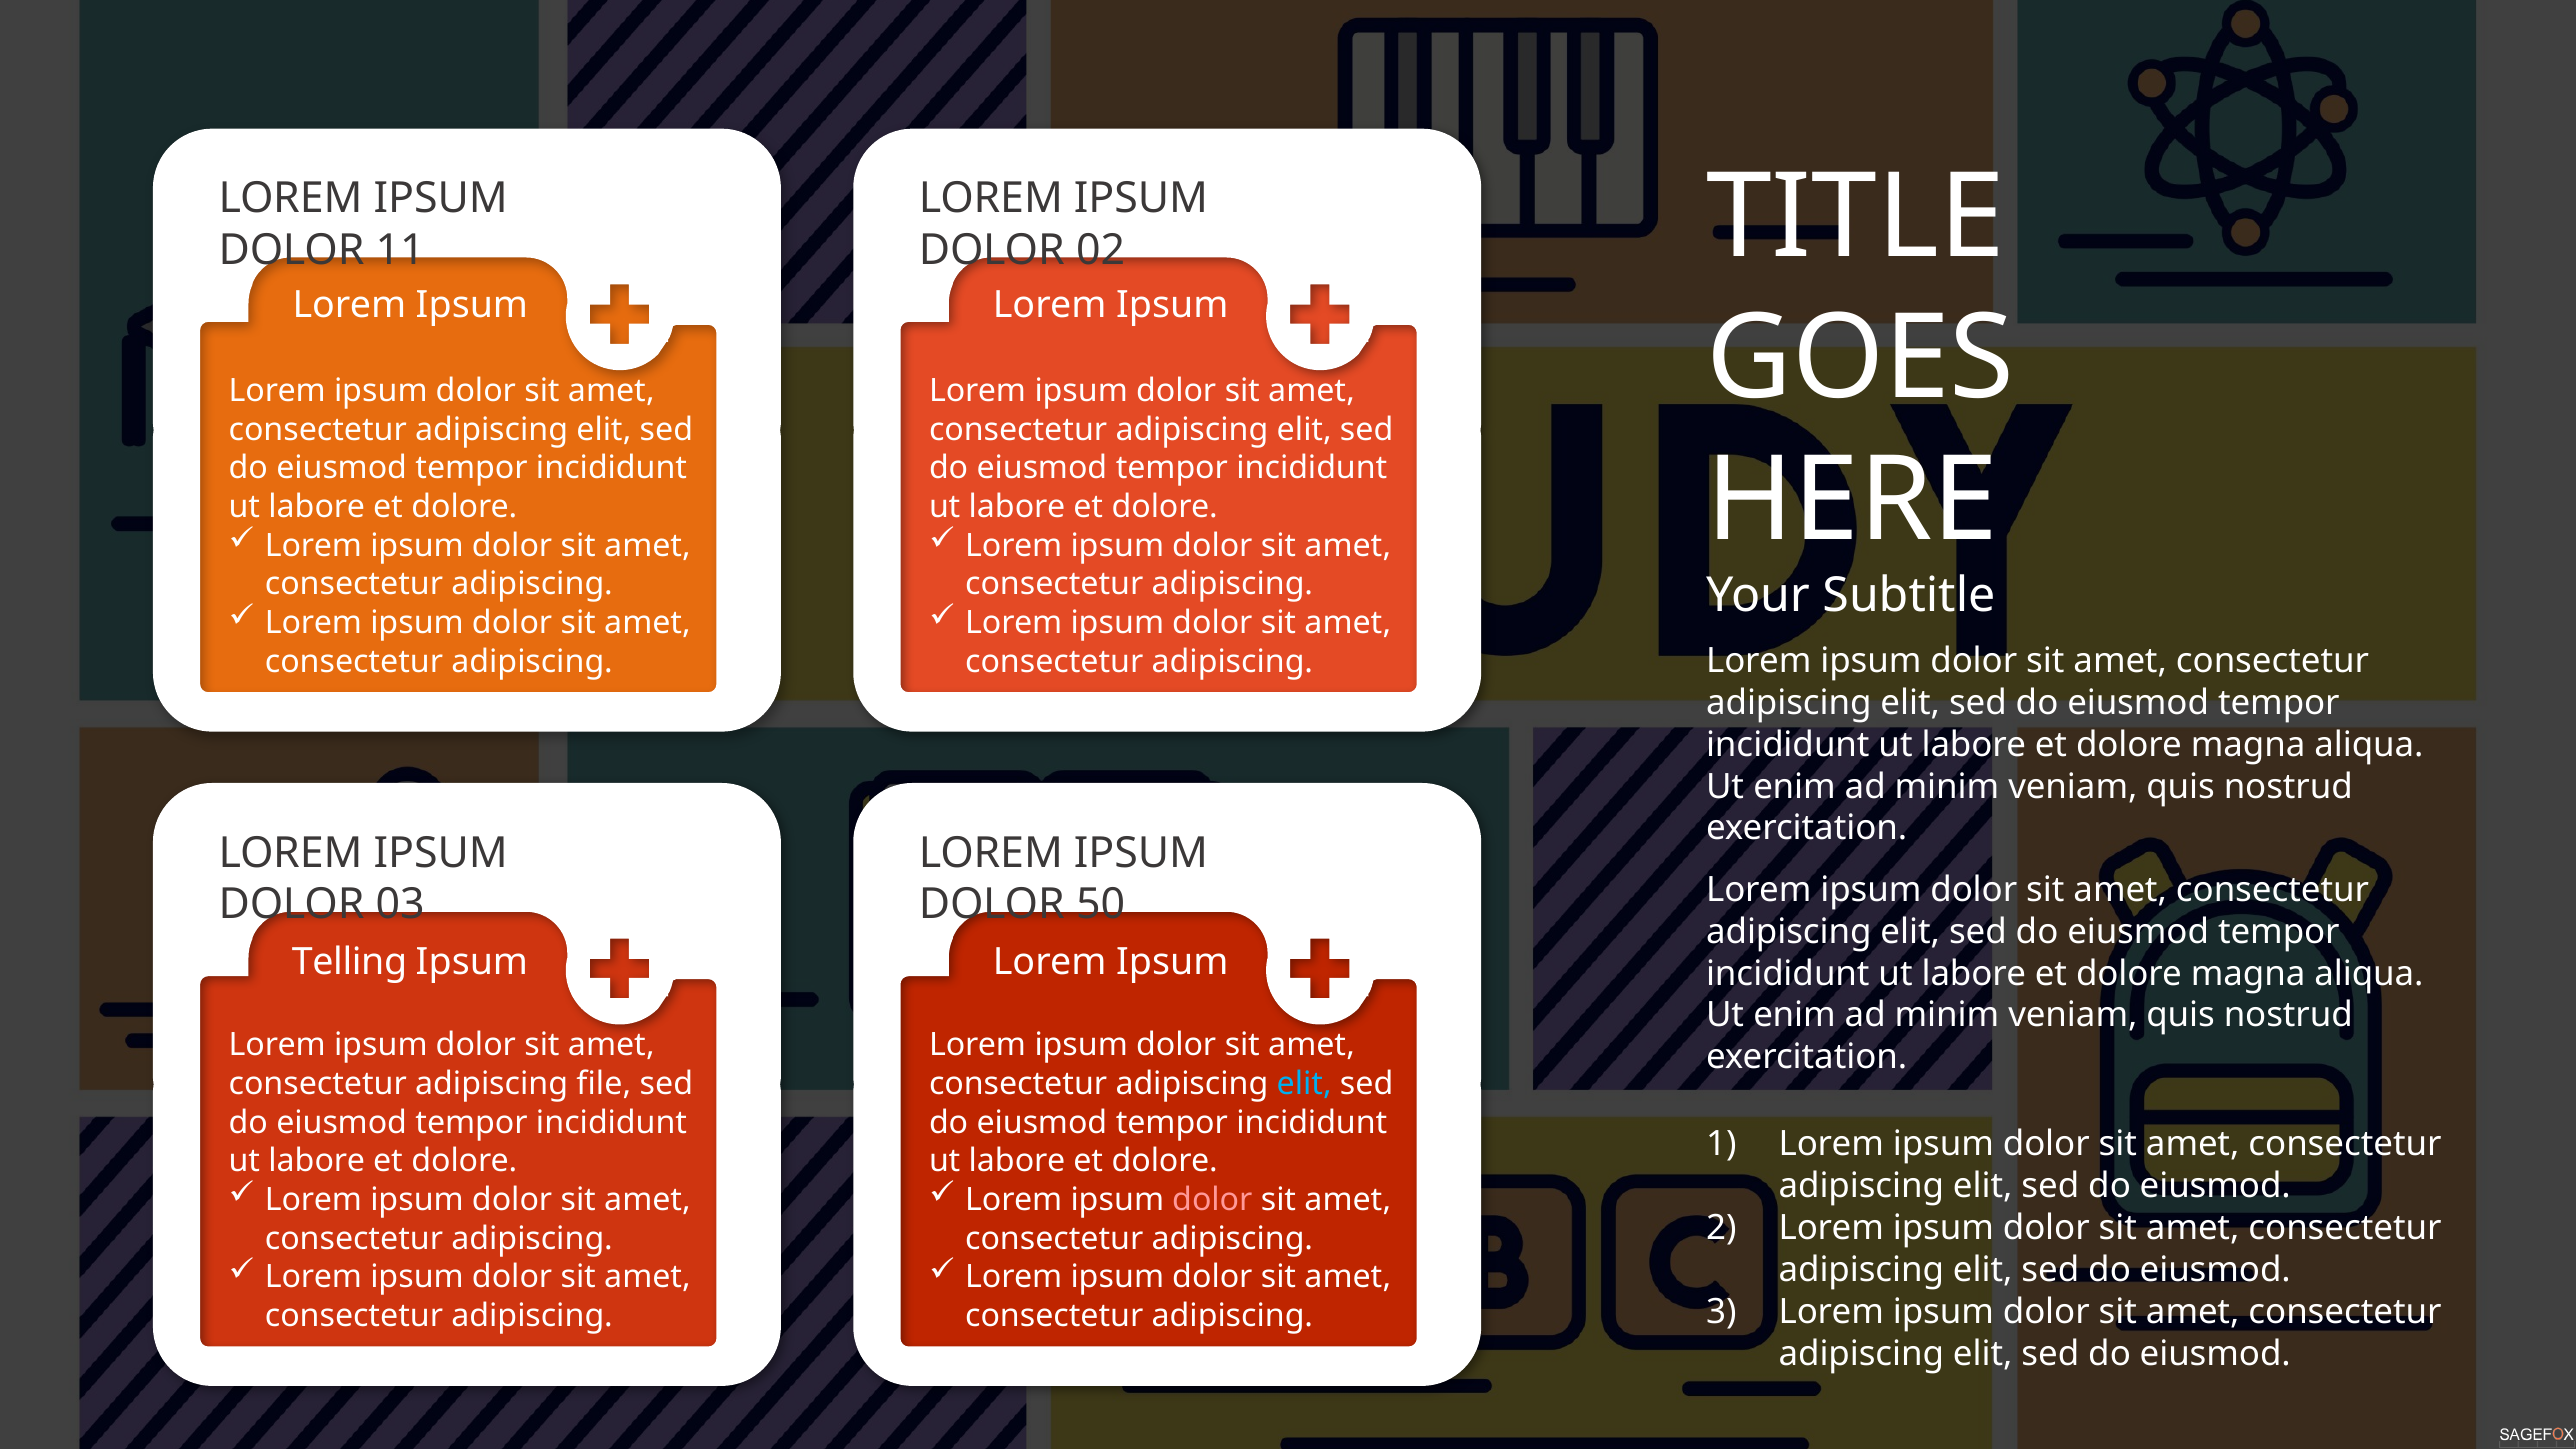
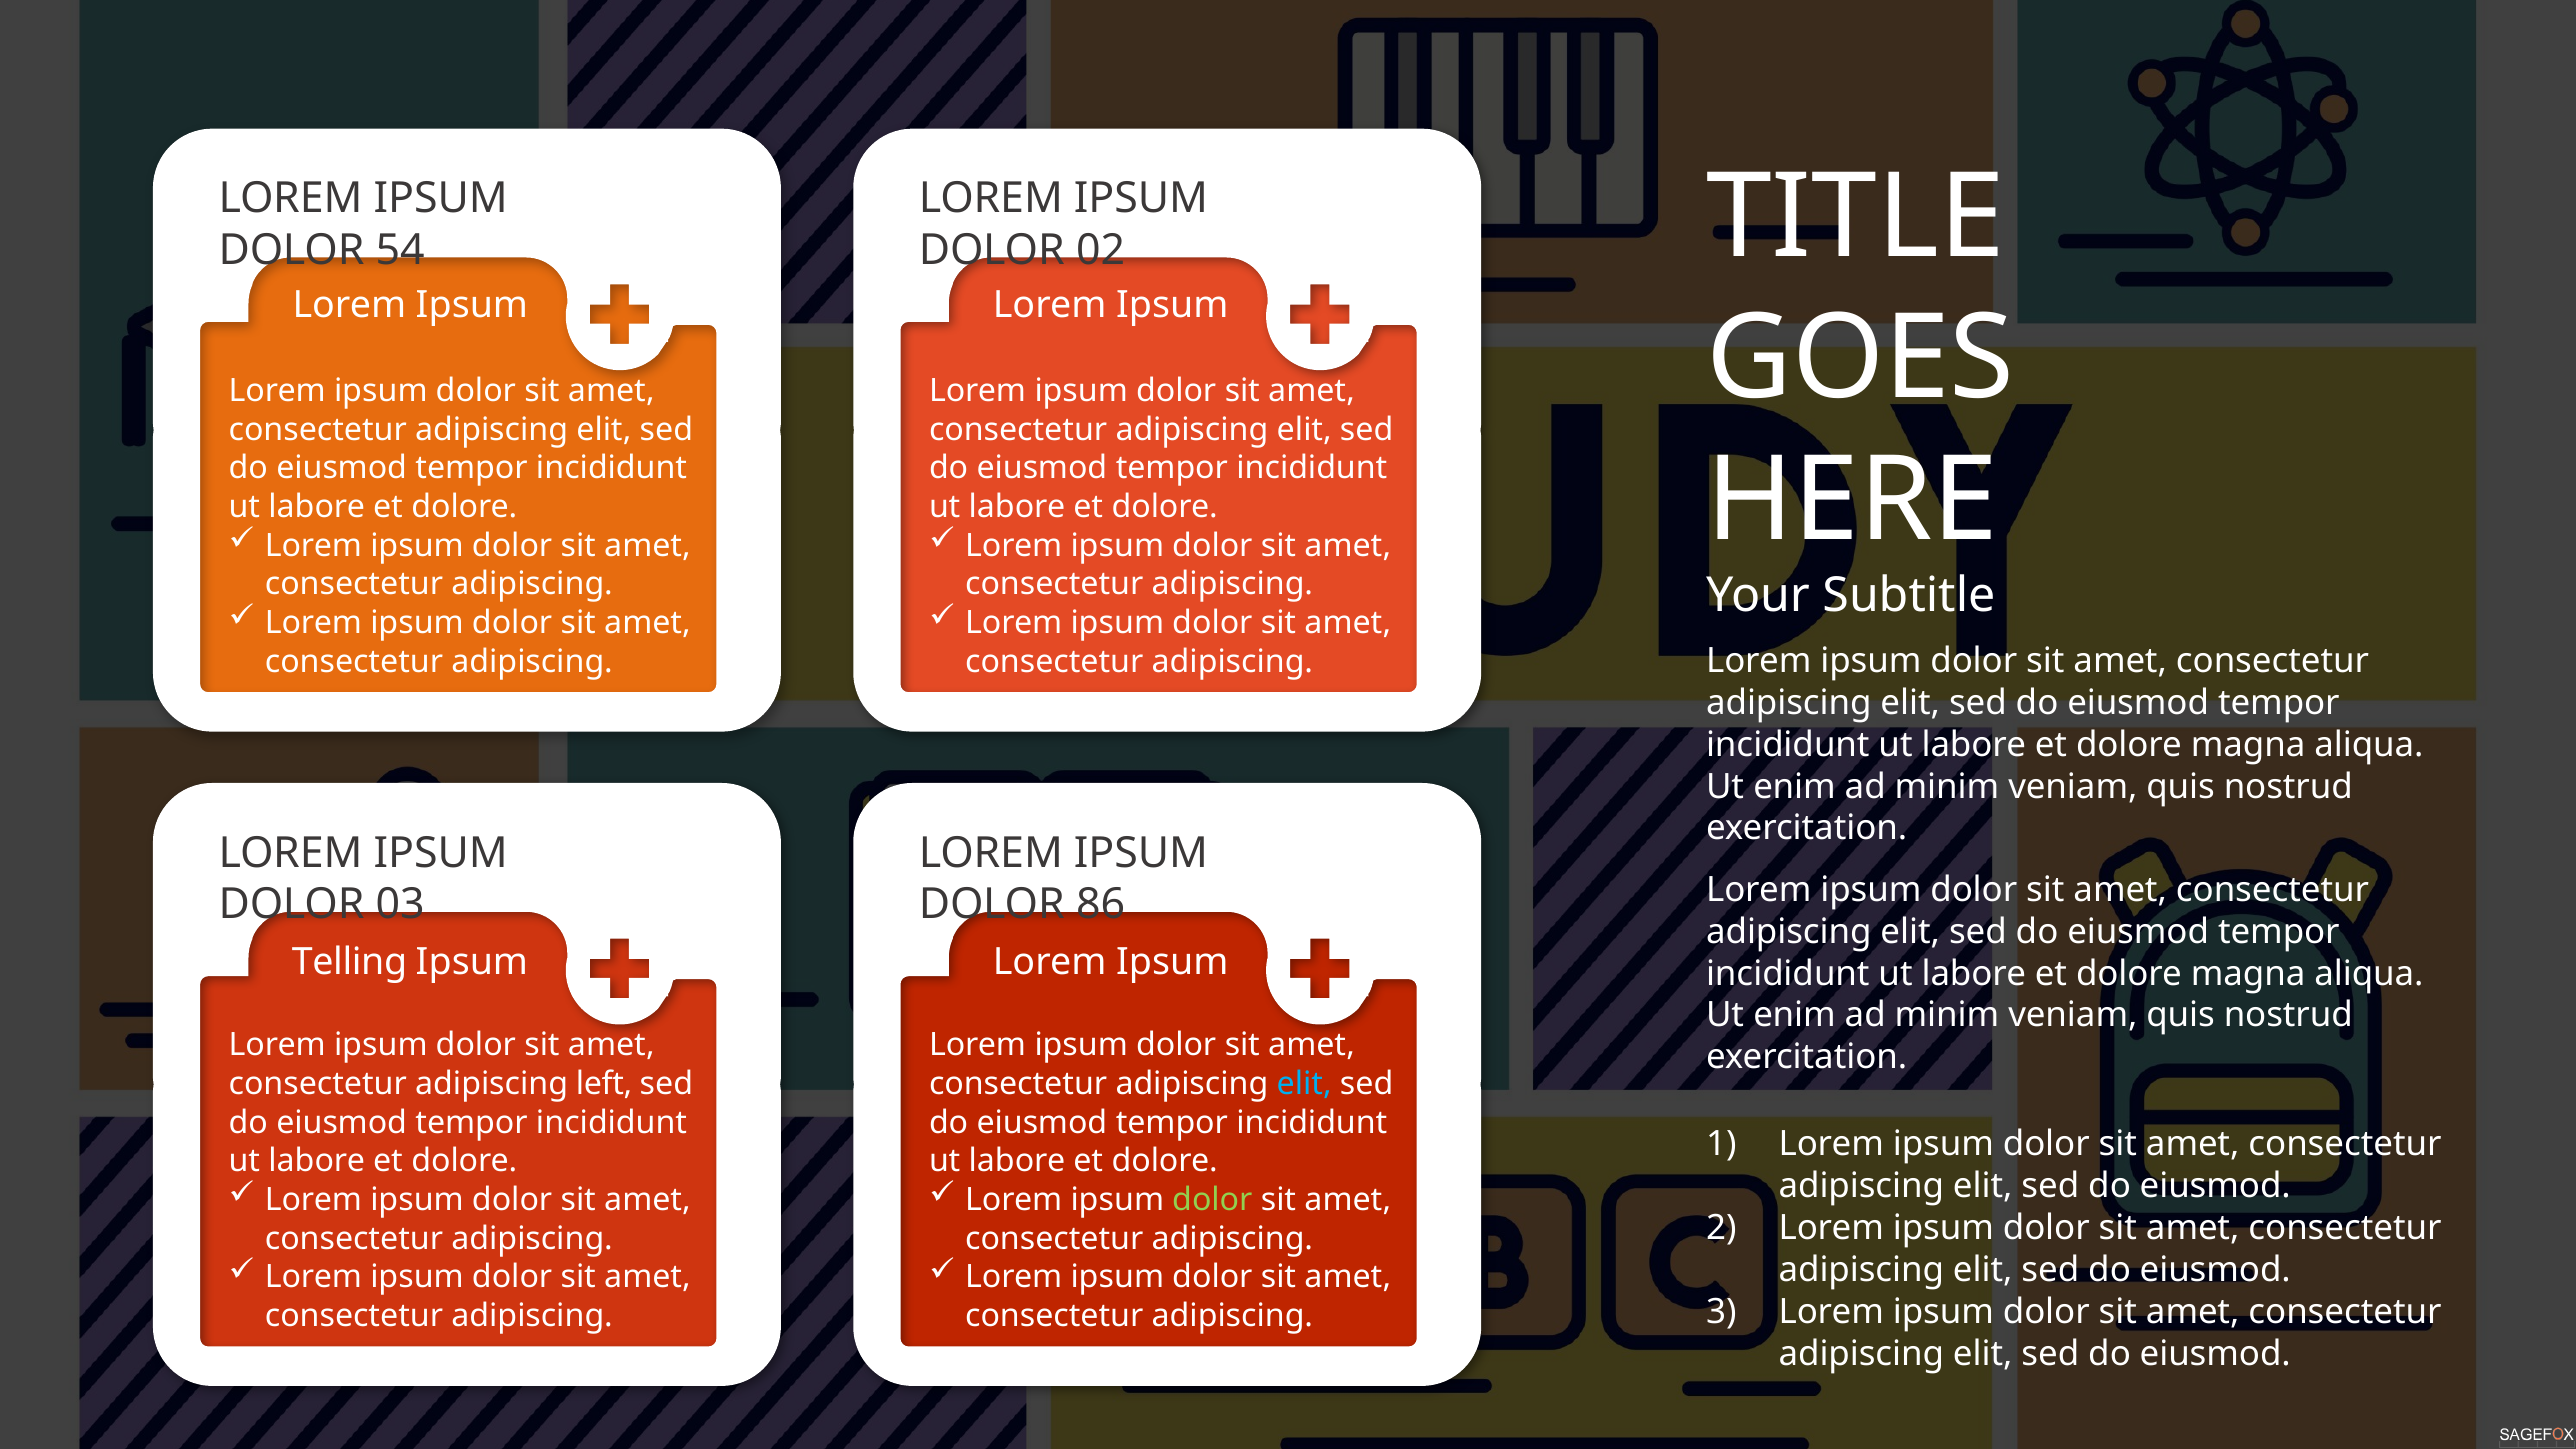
11: 11 -> 54 (400, 250)
50: 50 -> 86 (1101, 905)
file: file -> left (604, 1084)
dolor colour: pink -> light green (1212, 1200)
